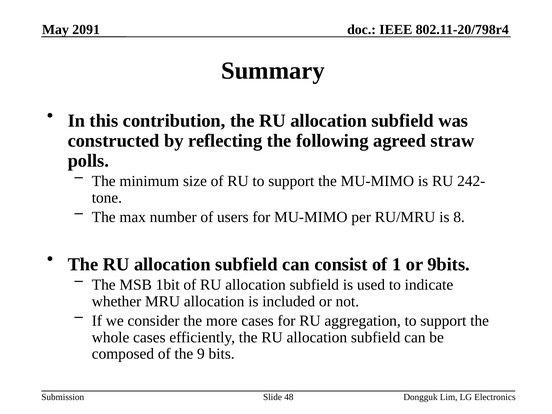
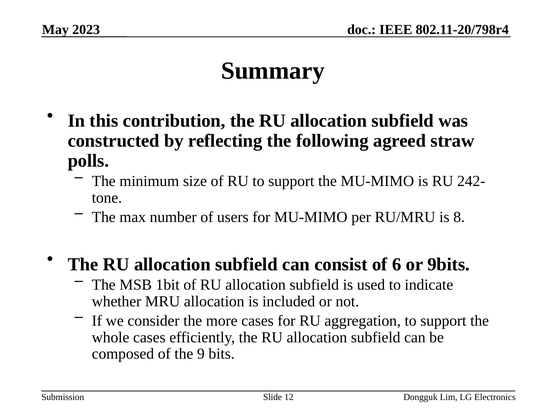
2091: 2091 -> 2023 (86, 29)
1: 1 -> 6 (397, 264)
48: 48 -> 12 (289, 397)
